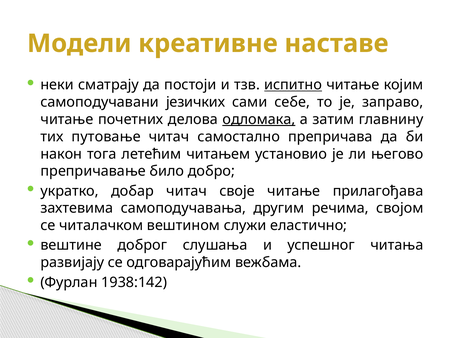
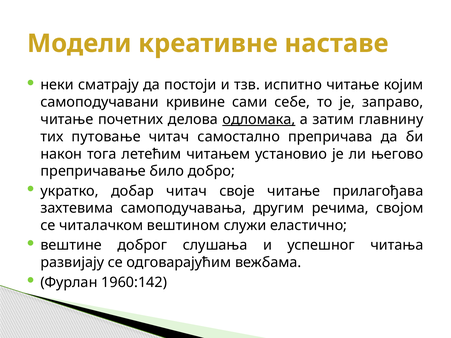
испитно underline: present -> none (293, 85)
језичких: језичких -> кривине (196, 102)
1938:142: 1938:142 -> 1960:142 (134, 282)
